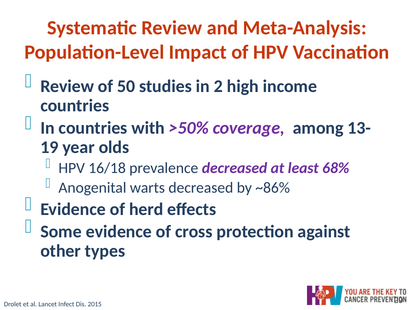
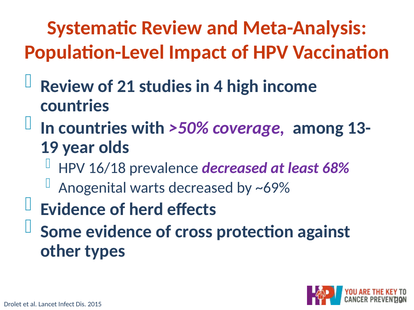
50: 50 -> 21 (126, 86)
2: 2 -> 4 (218, 86)
~86%: ~86% -> ~69% (273, 188)
